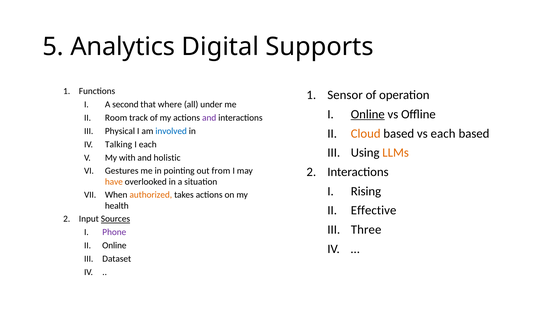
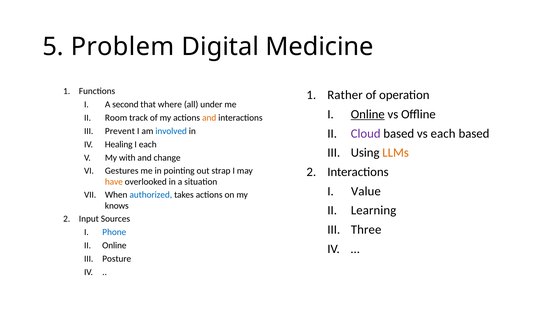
Analytics: Analytics -> Problem (123, 47)
Supports: Supports -> Medicine (320, 47)
Sensor: Sensor -> Rather (345, 95)
and colour: purple -> orange (209, 118)
Physical: Physical -> Prevent (120, 131)
Cloud colour: orange -> purple (366, 133)
Talking: Talking -> Healing (119, 144)
holistic: holistic -> change (167, 158)
from: from -> strap (221, 171)
Rising: Rising -> Value (366, 191)
authorized colour: orange -> blue (151, 195)
health: health -> knows (117, 205)
Effective: Effective -> Learning (374, 210)
Sources underline: present -> none (115, 219)
Phone colour: purple -> blue (114, 232)
Dataset: Dataset -> Posture (117, 259)
